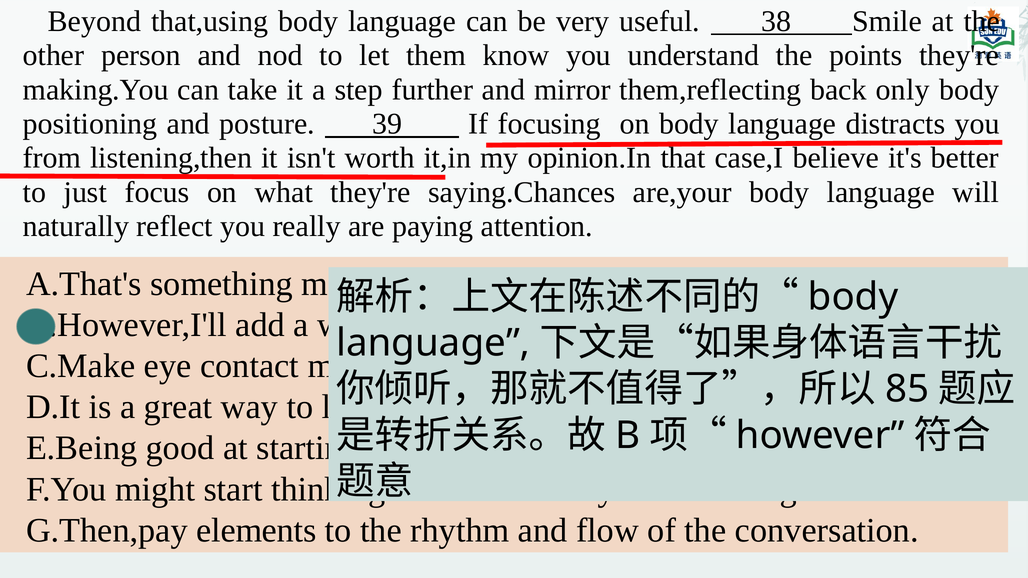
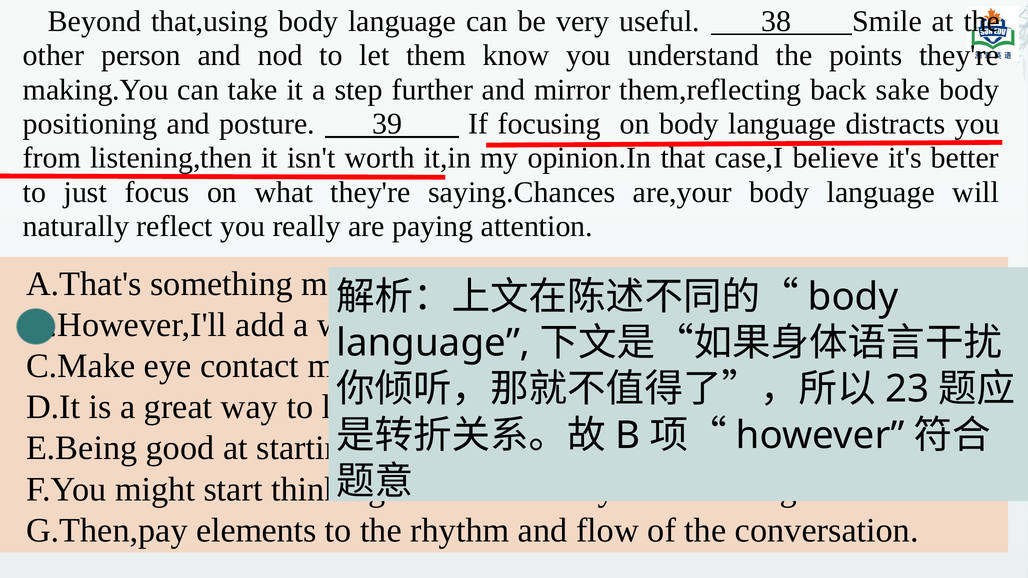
only: only -> sake (903, 90)
85: 85 -> 23 (907, 389)
